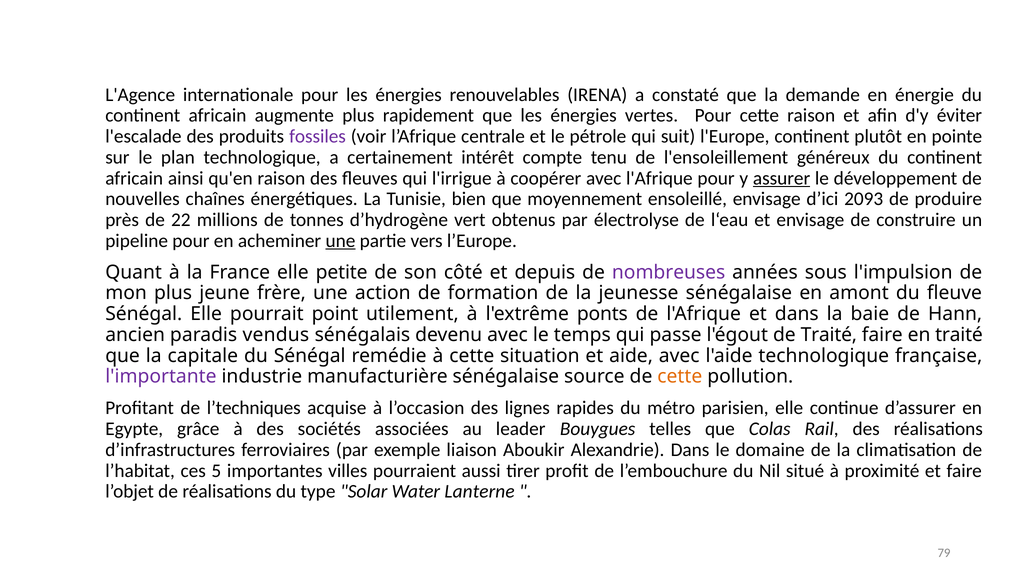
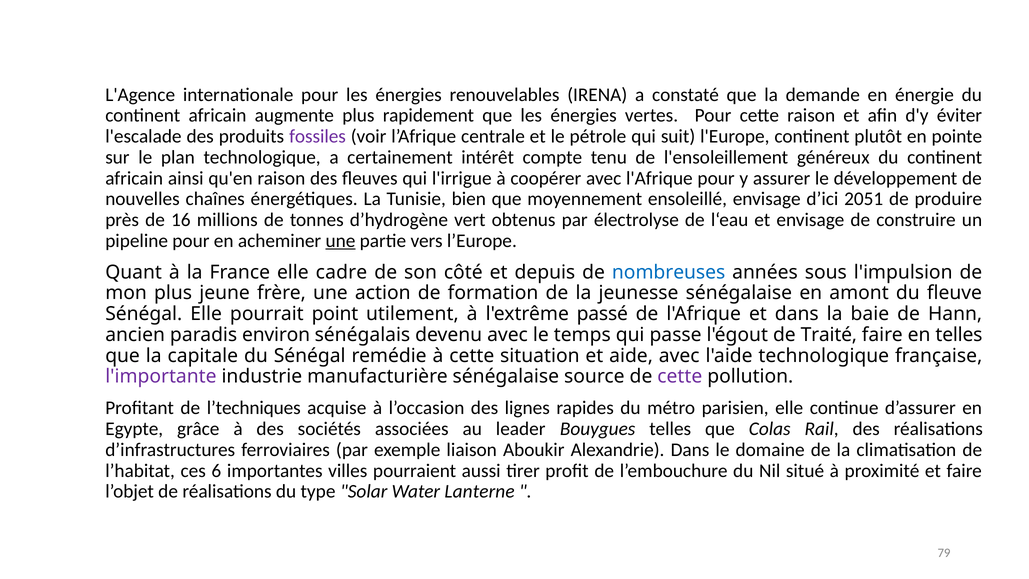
assurer underline: present -> none (782, 178)
2093: 2093 -> 2051 (864, 199)
22: 22 -> 16 (181, 220)
petite: petite -> cadre (341, 272)
nombreuses colour: purple -> blue (669, 272)
ponts: ponts -> passé (602, 314)
vendus: vendus -> environ (276, 335)
en traité: traité -> telles (959, 335)
cette colour: orange -> purple (680, 376)
5: 5 -> 6 (216, 471)
